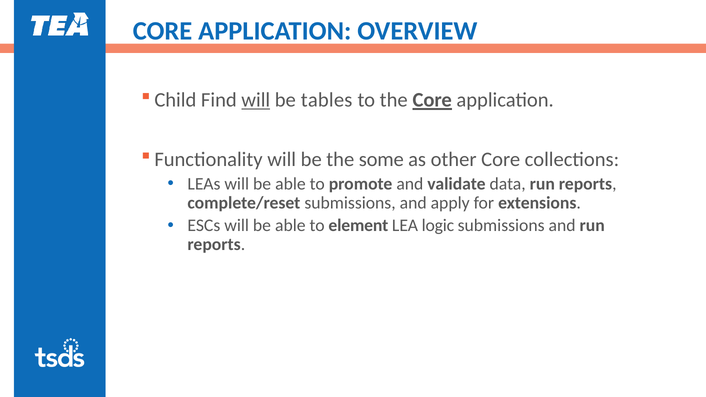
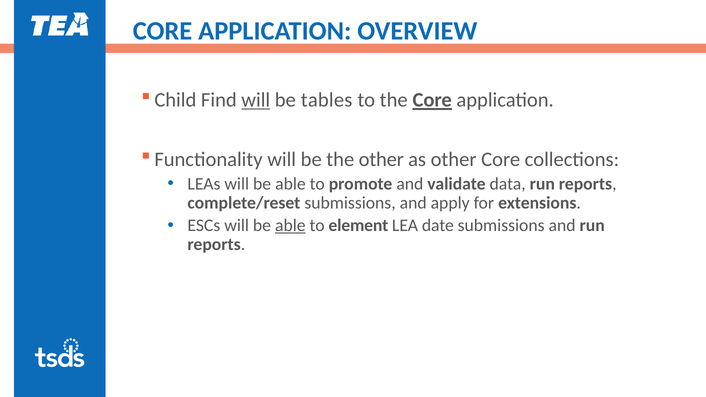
the some: some -> other (381, 159)
able underline: none -> present (290, 226)
logic: logic -> date (438, 226)
